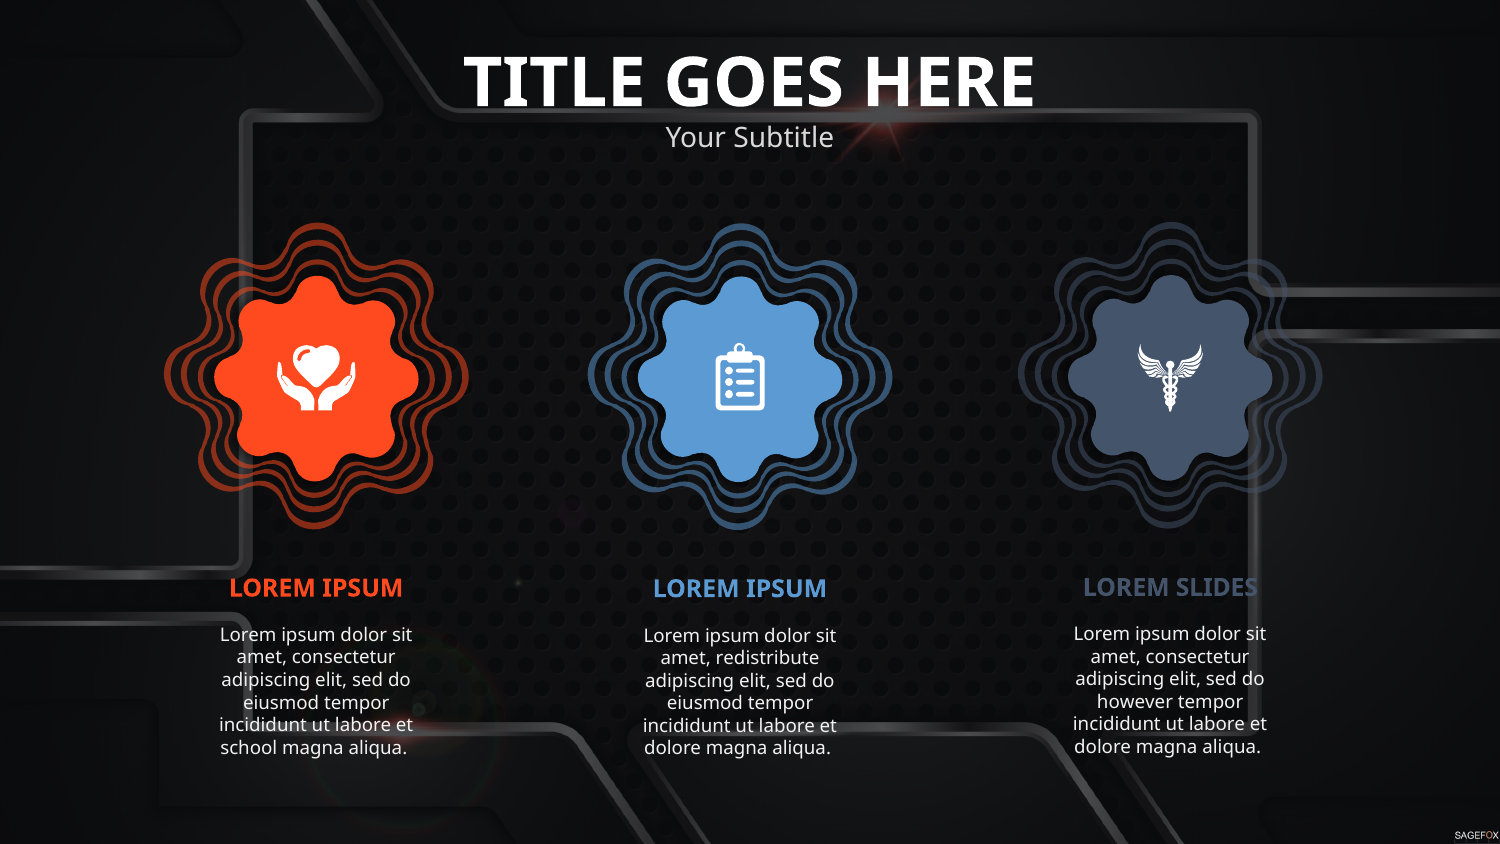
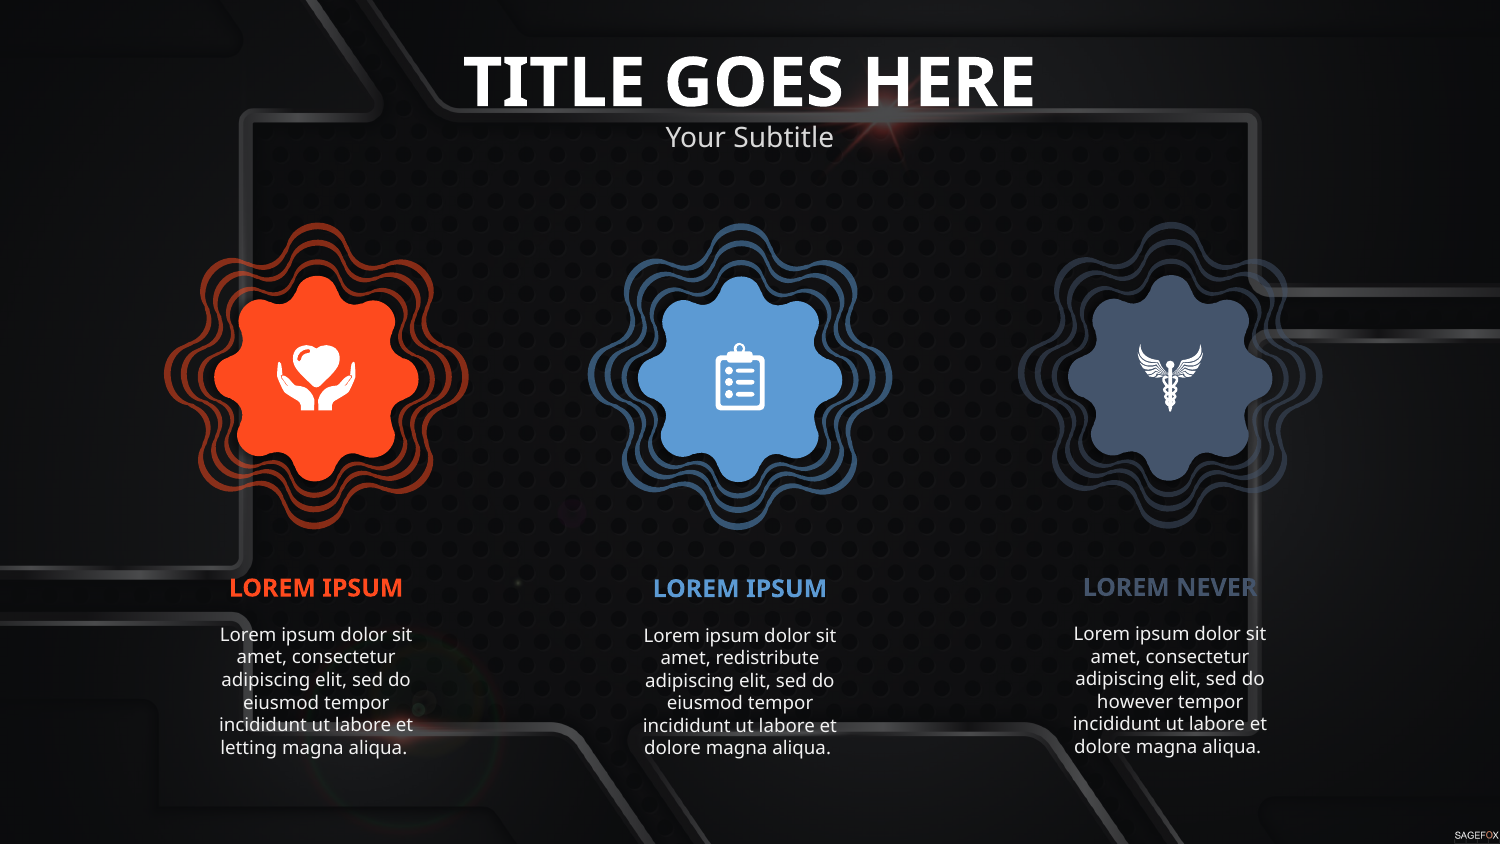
SLIDES: SLIDES -> NEVER (1217, 587)
school: school -> letting (249, 748)
